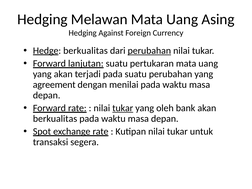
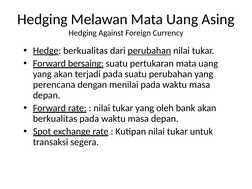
lanjutan: lanjutan -> bersaing (86, 63)
agreement: agreement -> perencana (54, 85)
tukar underline: present -> none (123, 108)
